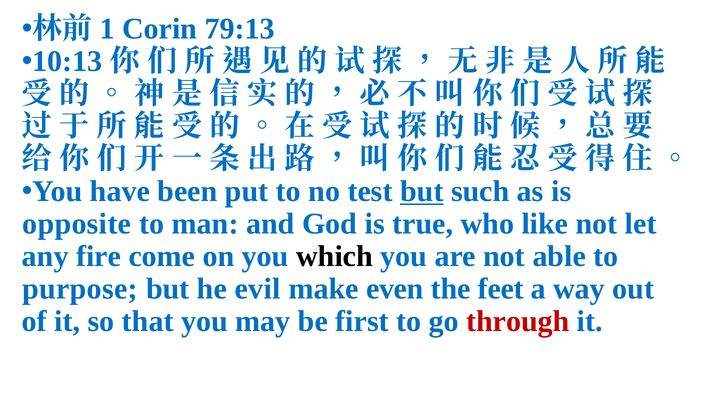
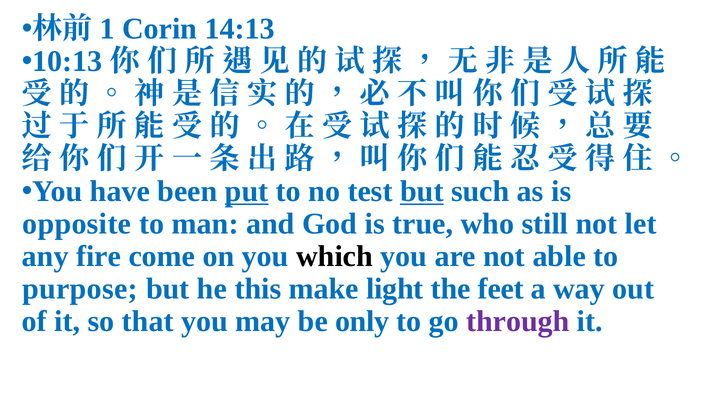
79:13: 79:13 -> 14:13 (240, 29)
put underline: none -> present (247, 191)
like: like -> still (545, 224)
evil: evil -> this (258, 289)
even: even -> light (395, 289)
first: first -> only (362, 321)
through colour: red -> purple (518, 321)
